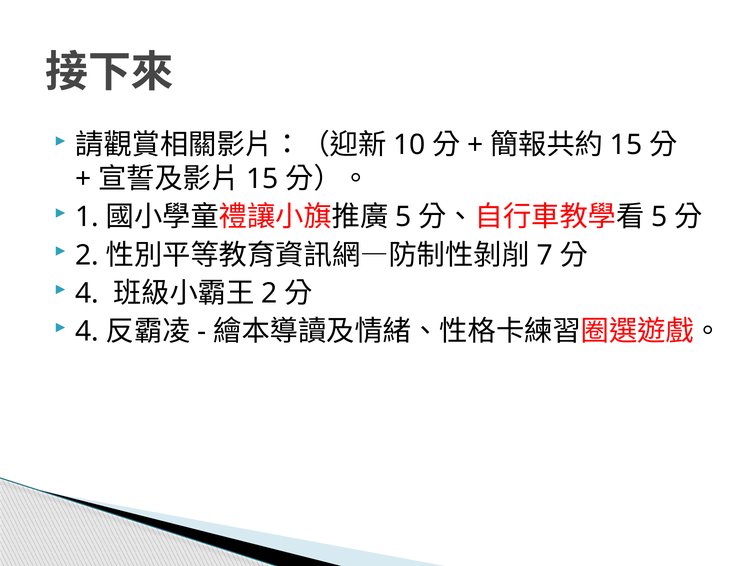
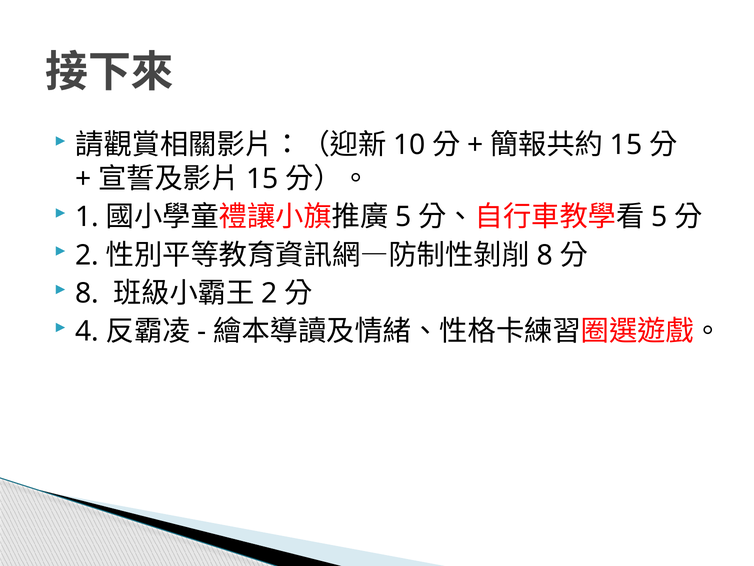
7: 7 -> 8 (545, 255)
4: 4 -> 8 (87, 293)
